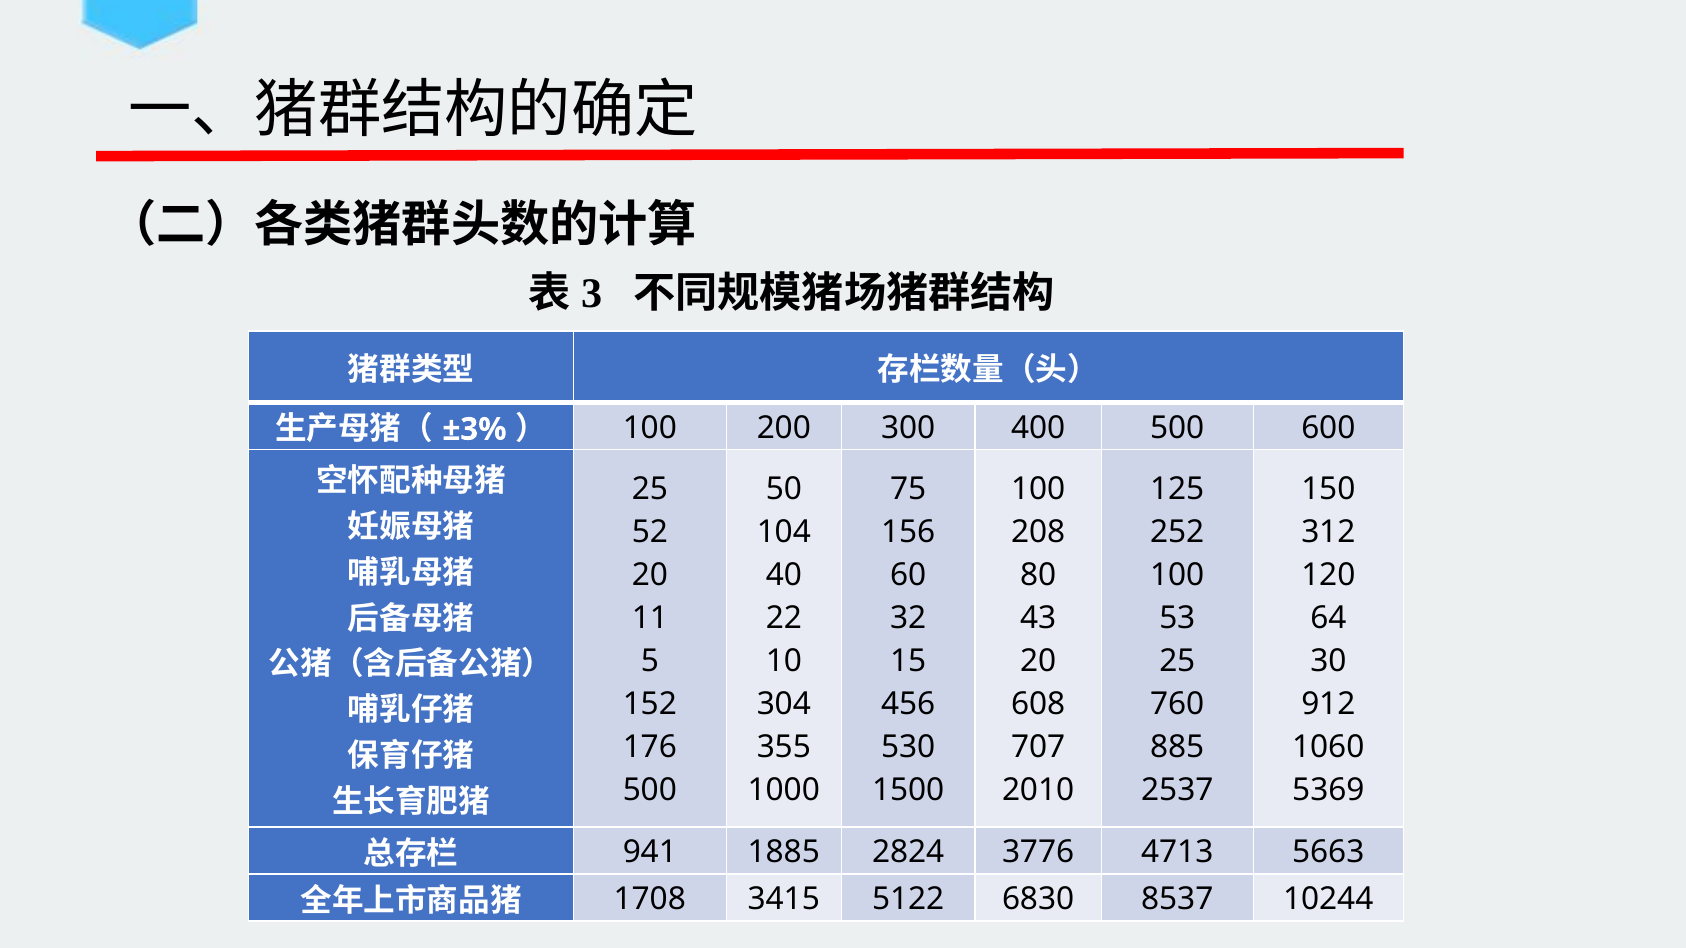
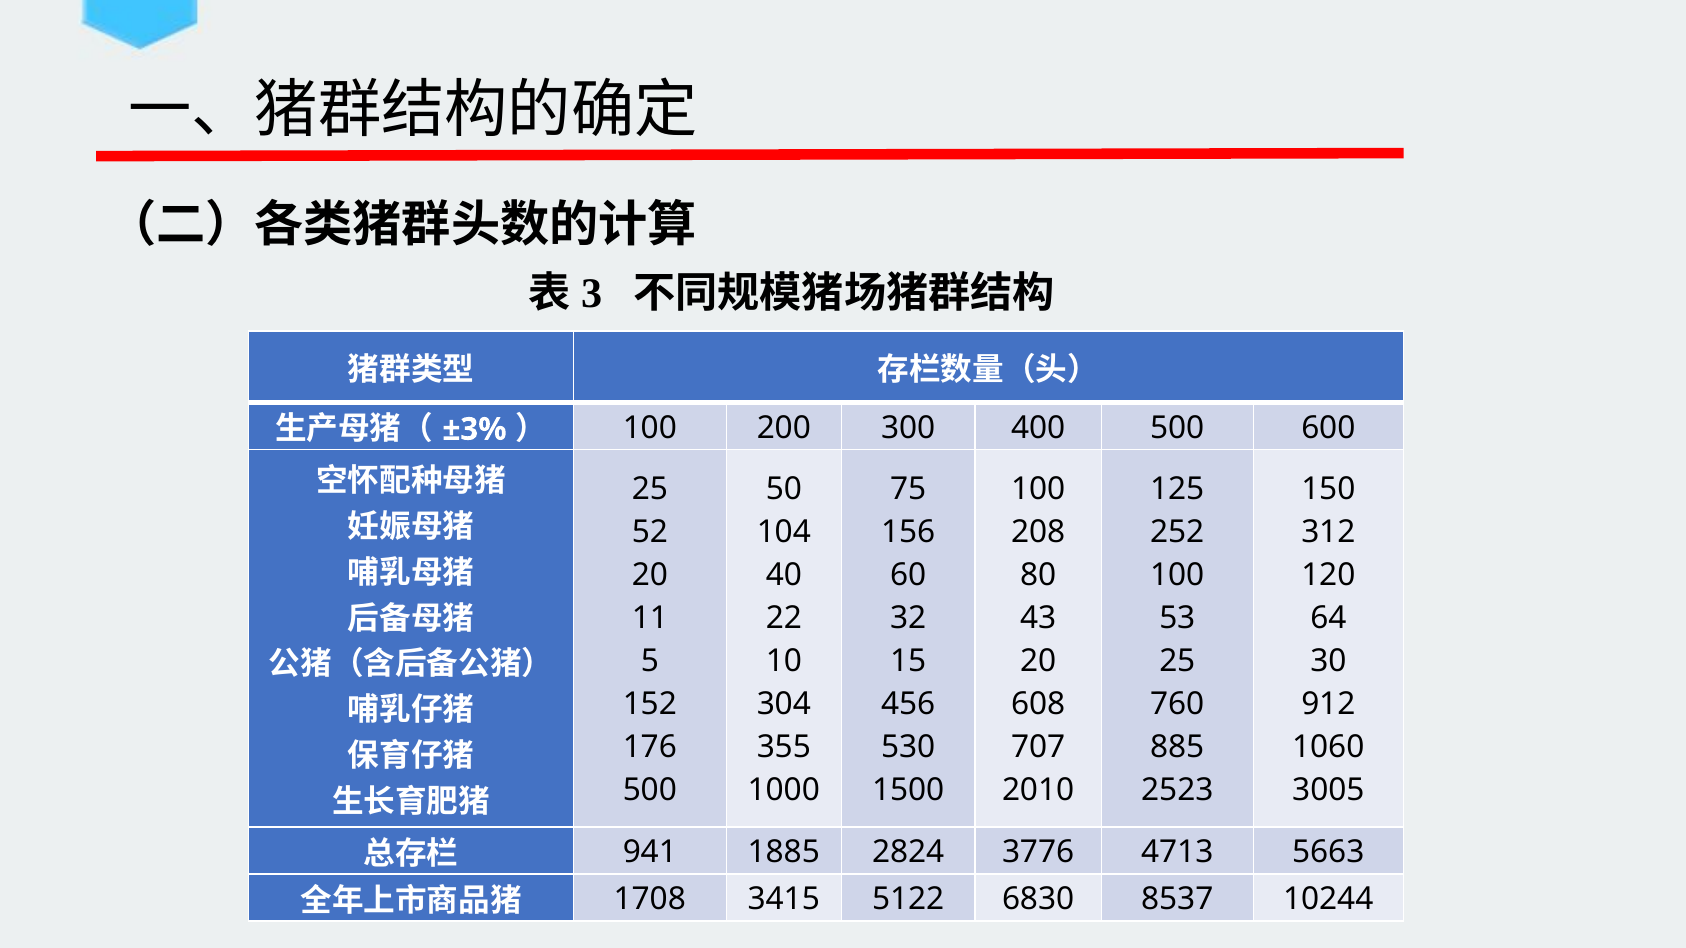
2537: 2537 -> 2523 (1177, 791)
5369: 5369 -> 3005 (1328, 791)
